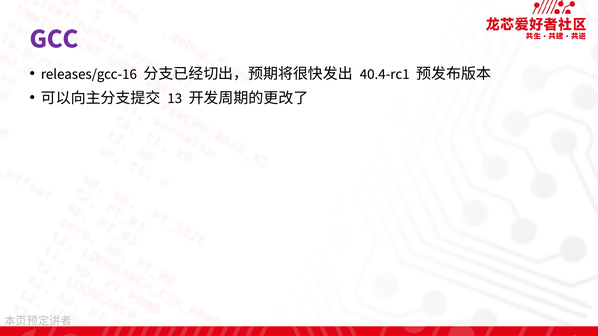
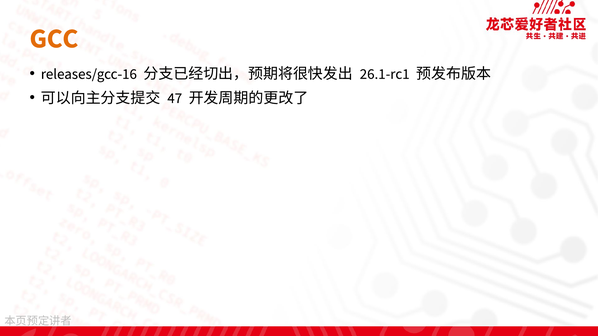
GCC colour: purple -> orange (54, 39)
40.4-rc1: 40.4-rc1 -> 26.1-rc1 (385, 74)
13: 13 -> 47 (175, 98)
